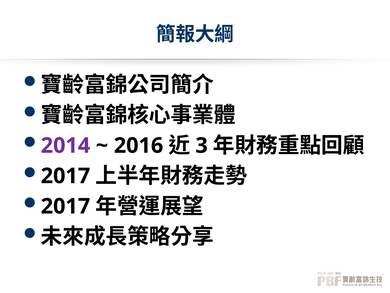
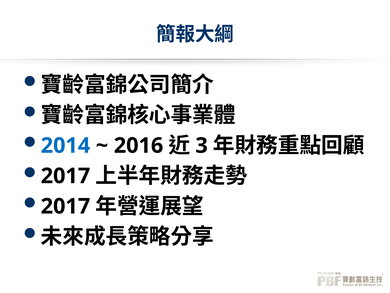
2014 colour: purple -> blue (65, 145)
